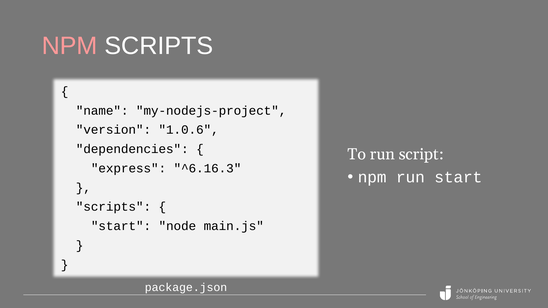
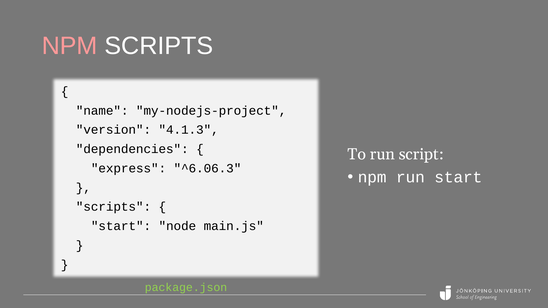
1.0.6: 1.0.6 -> 4.1.3 (189, 130)
^6.16.3: ^6.16.3 -> ^6.06.3 (207, 168)
package.json colour: white -> light green (186, 288)
